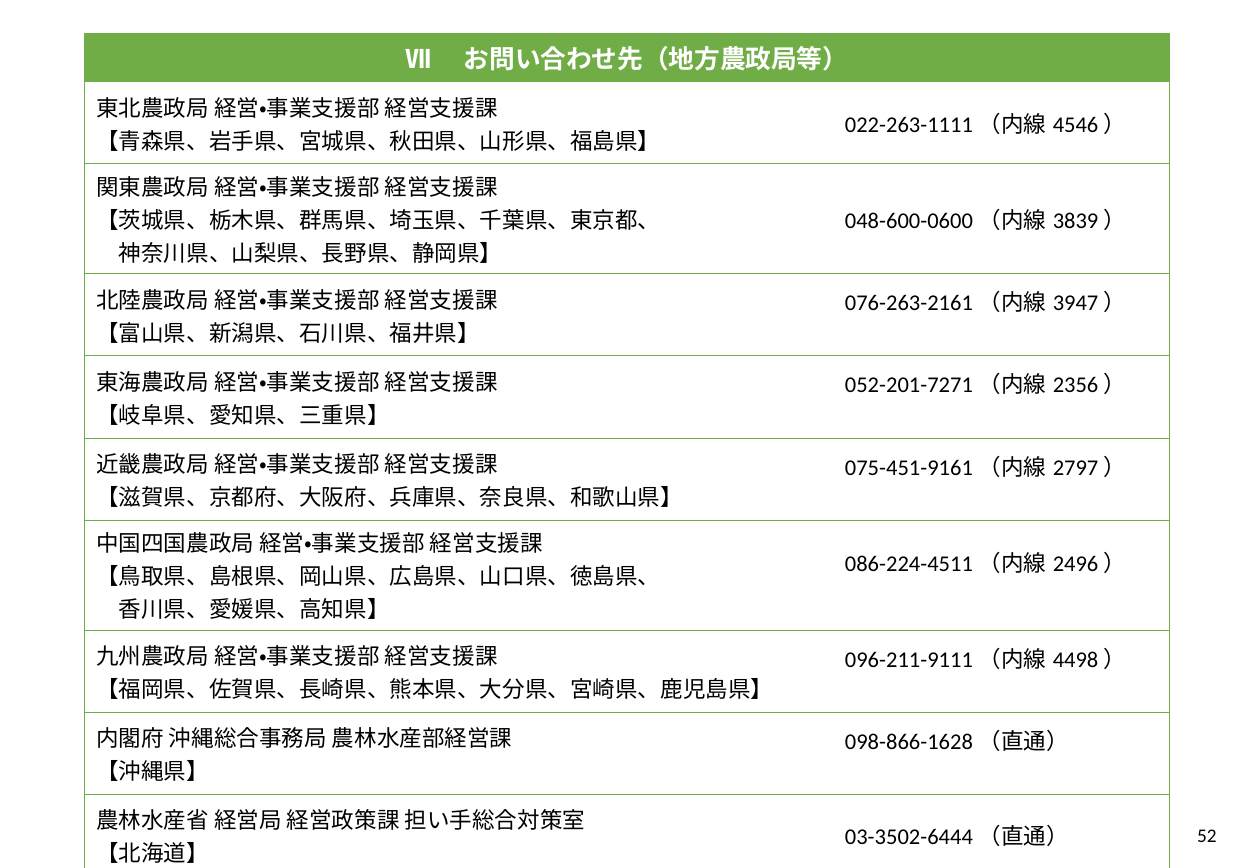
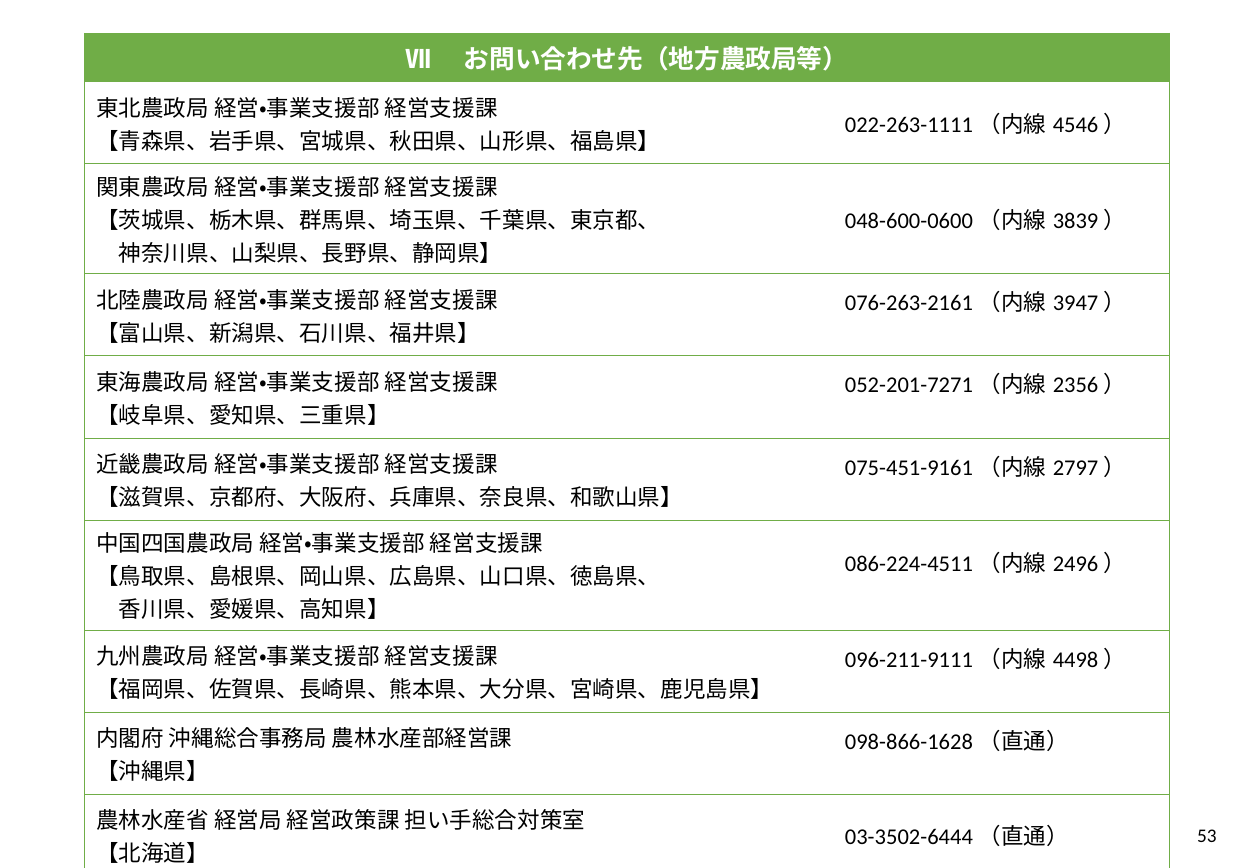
52: 52 -> 53 (1207, 836)
